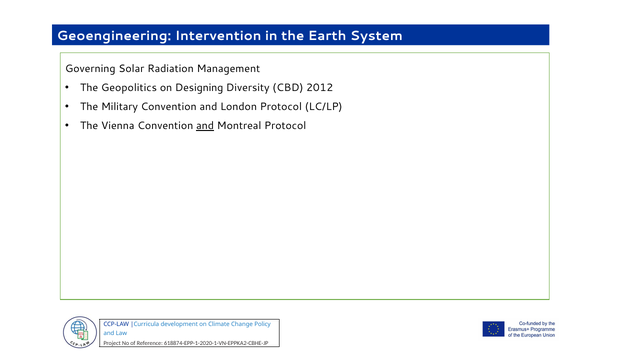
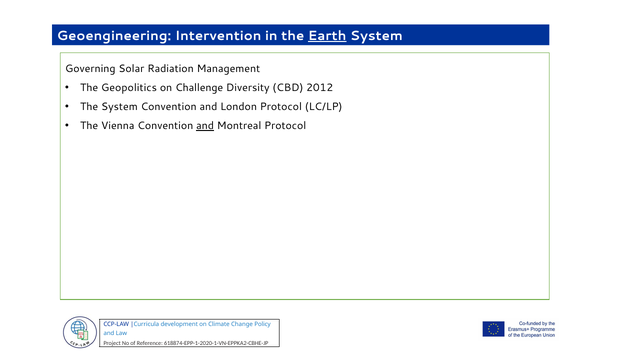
Earth underline: none -> present (327, 36)
Designing: Designing -> Challenge (199, 88)
The Military: Military -> System (119, 107)
